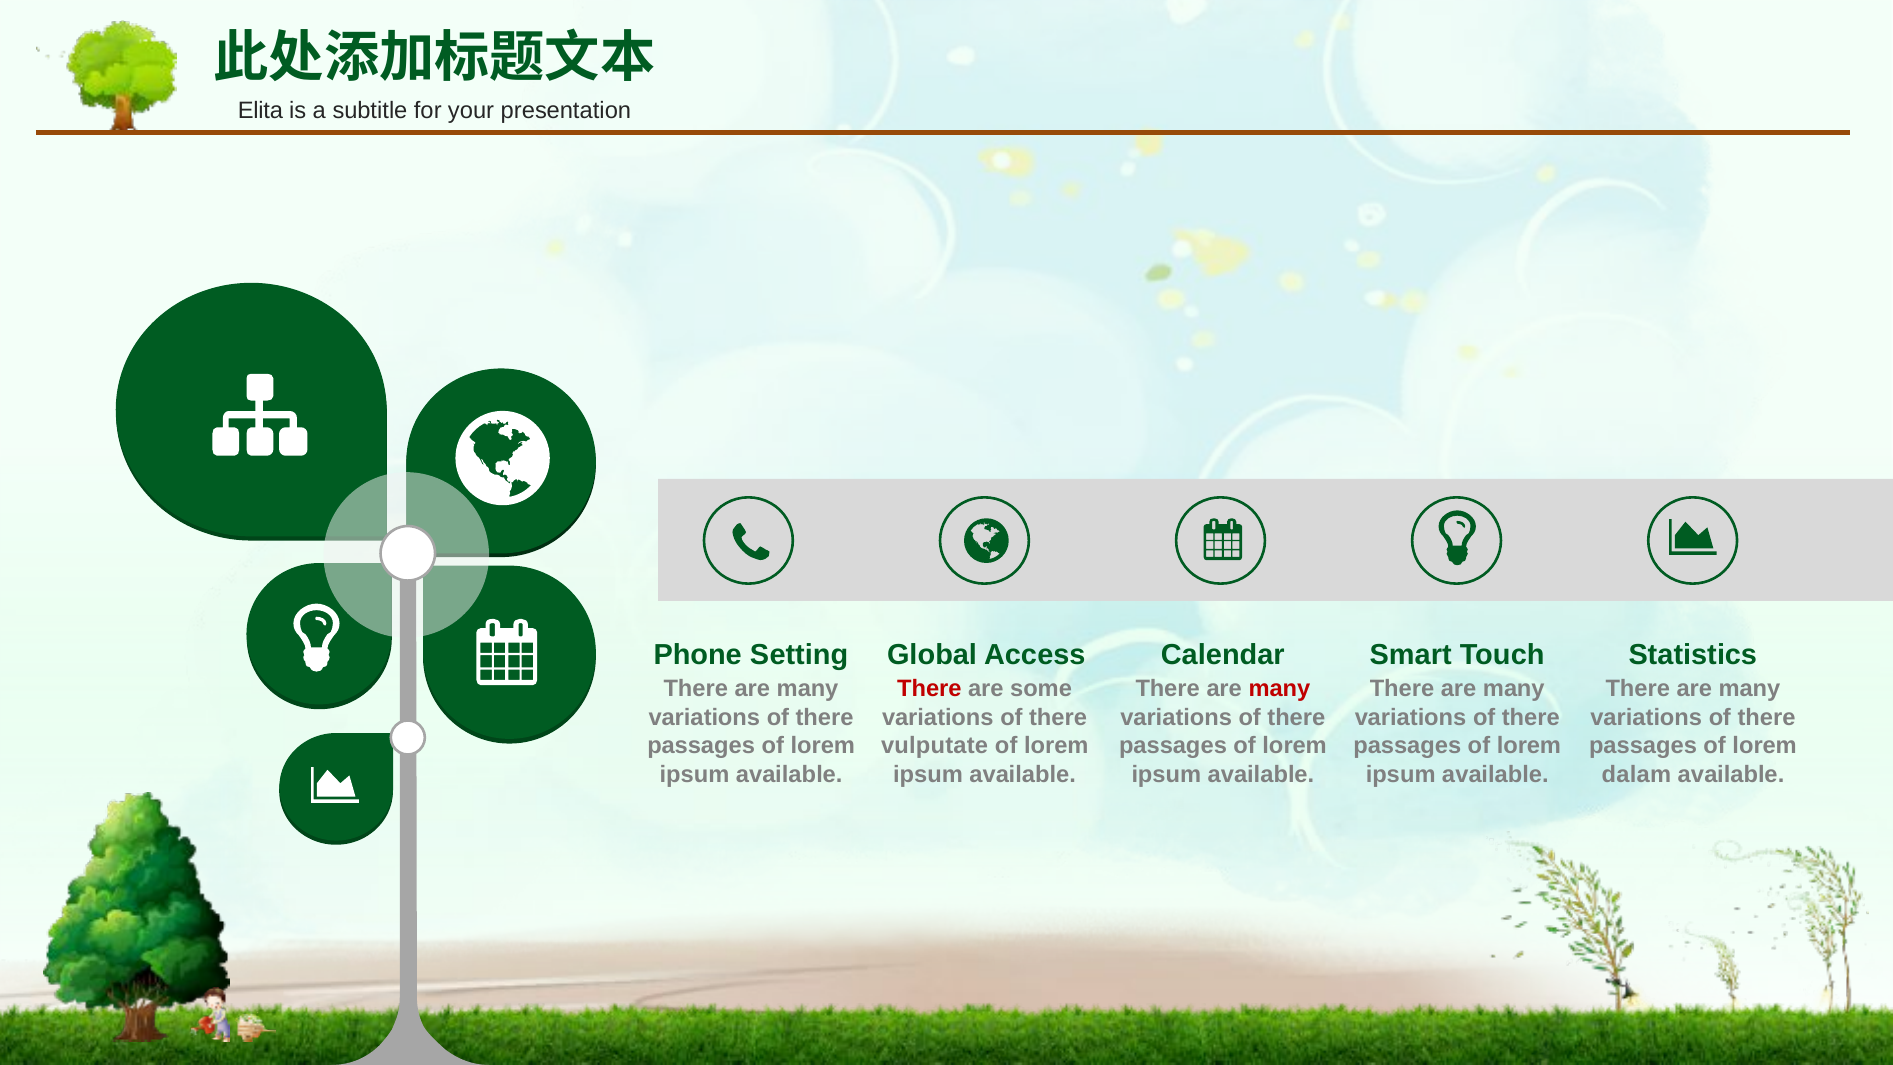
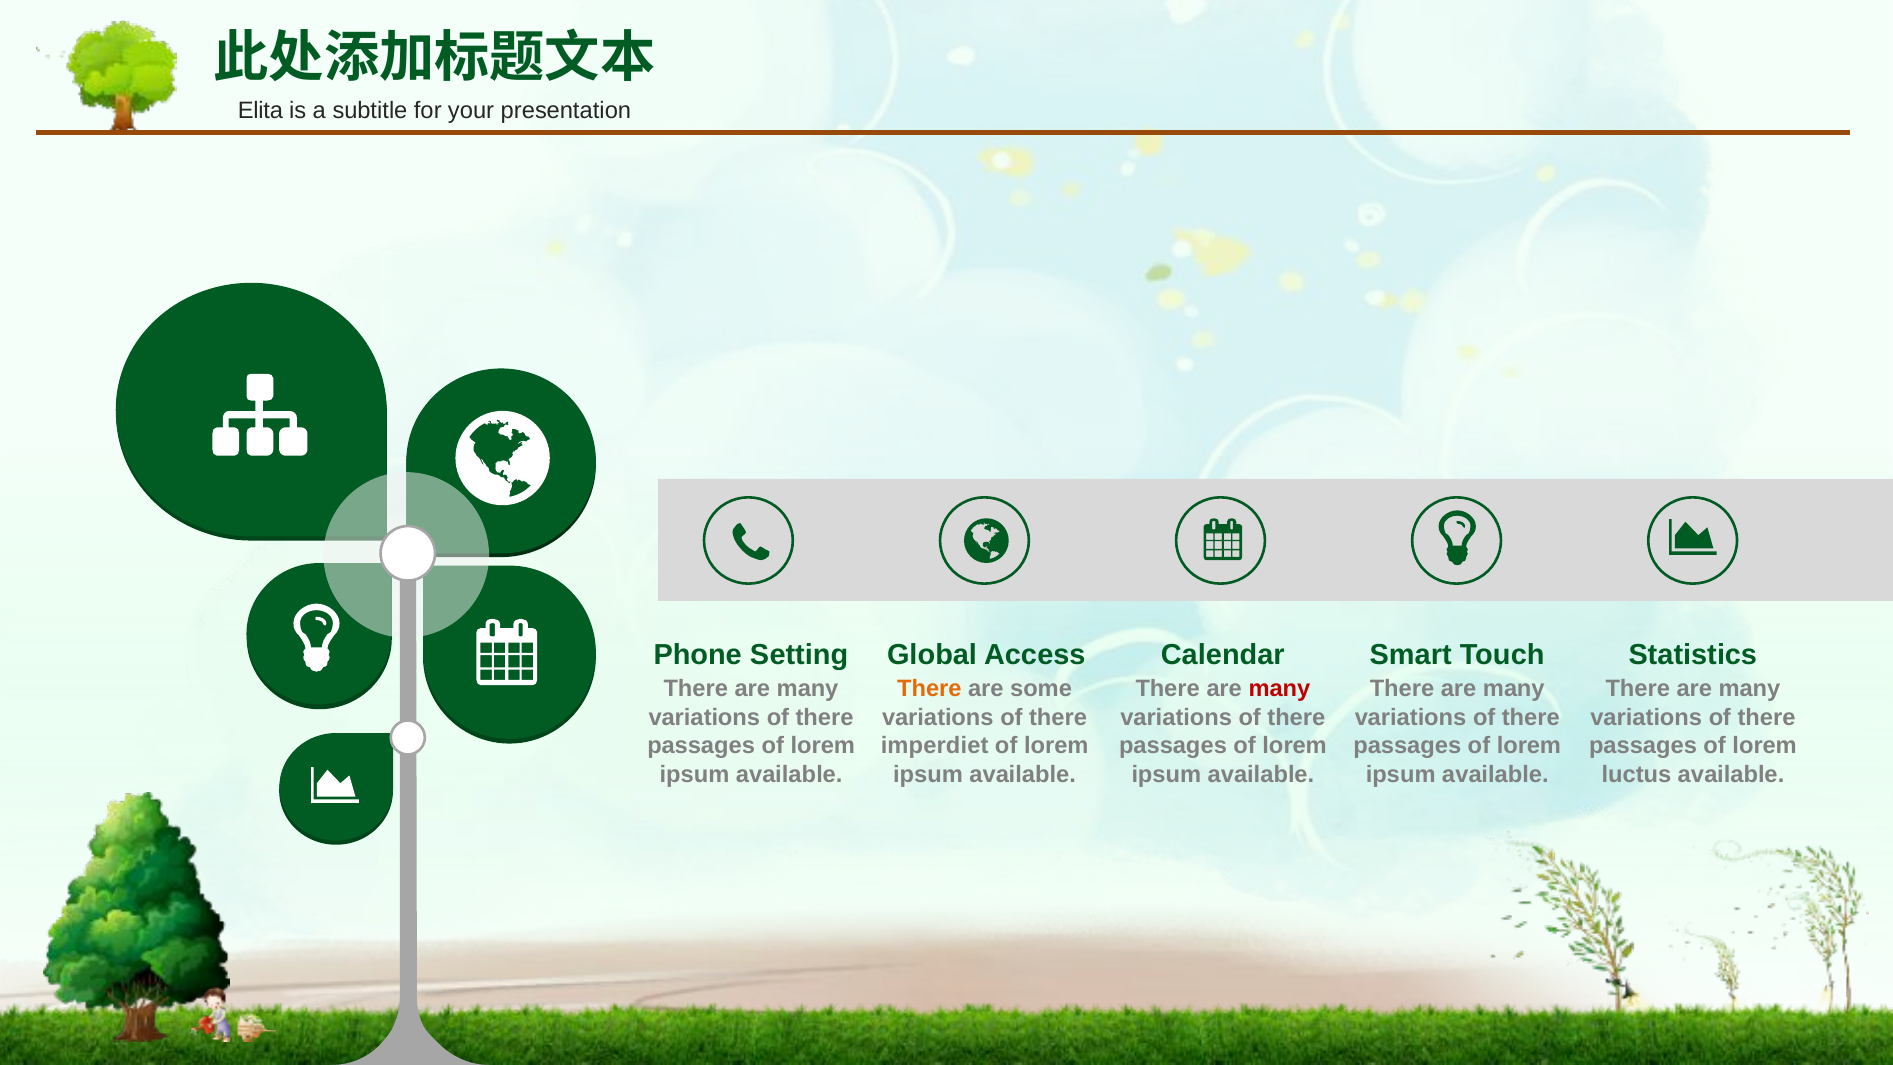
There colour: red -> orange (929, 689)
vulputate: vulputate -> imperdiet (935, 746)
dalam: dalam -> luctus (1637, 774)
